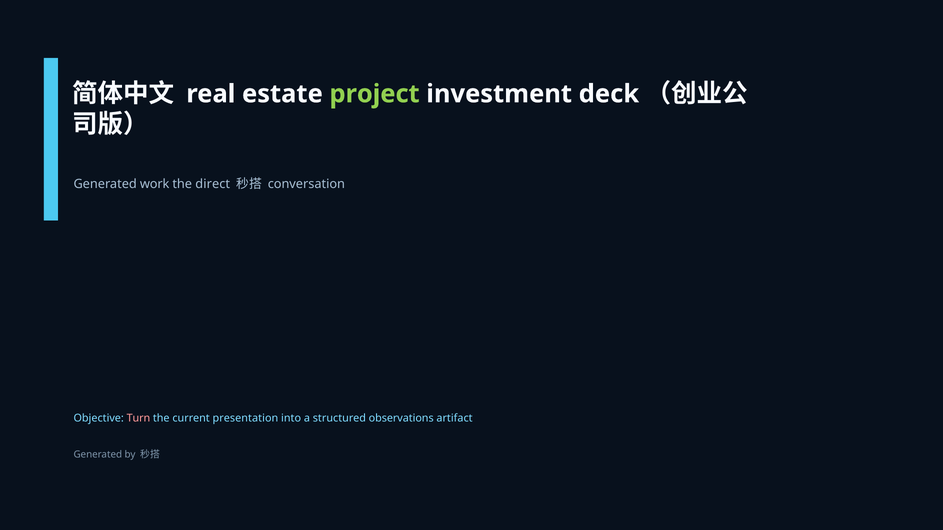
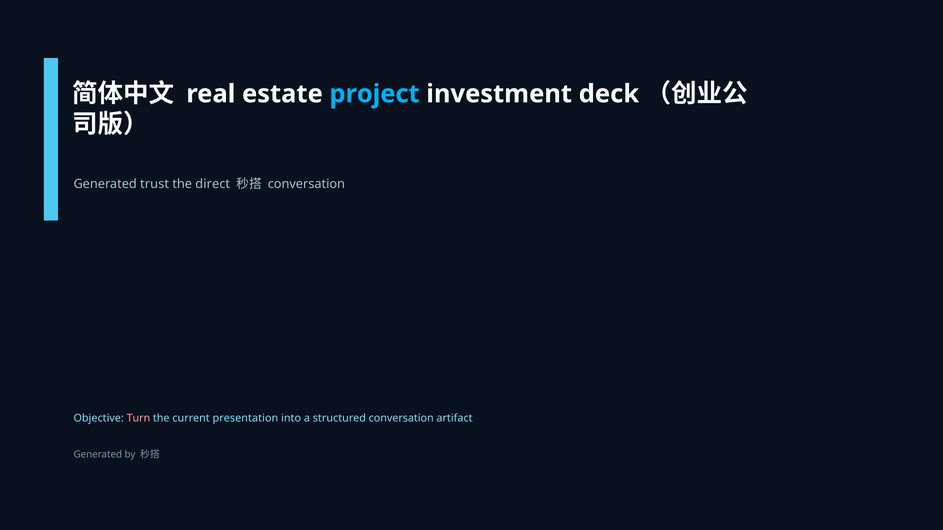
project colour: light green -> light blue (375, 94)
work: work -> trust (155, 184)
structured observations: observations -> conversation (401, 419)
